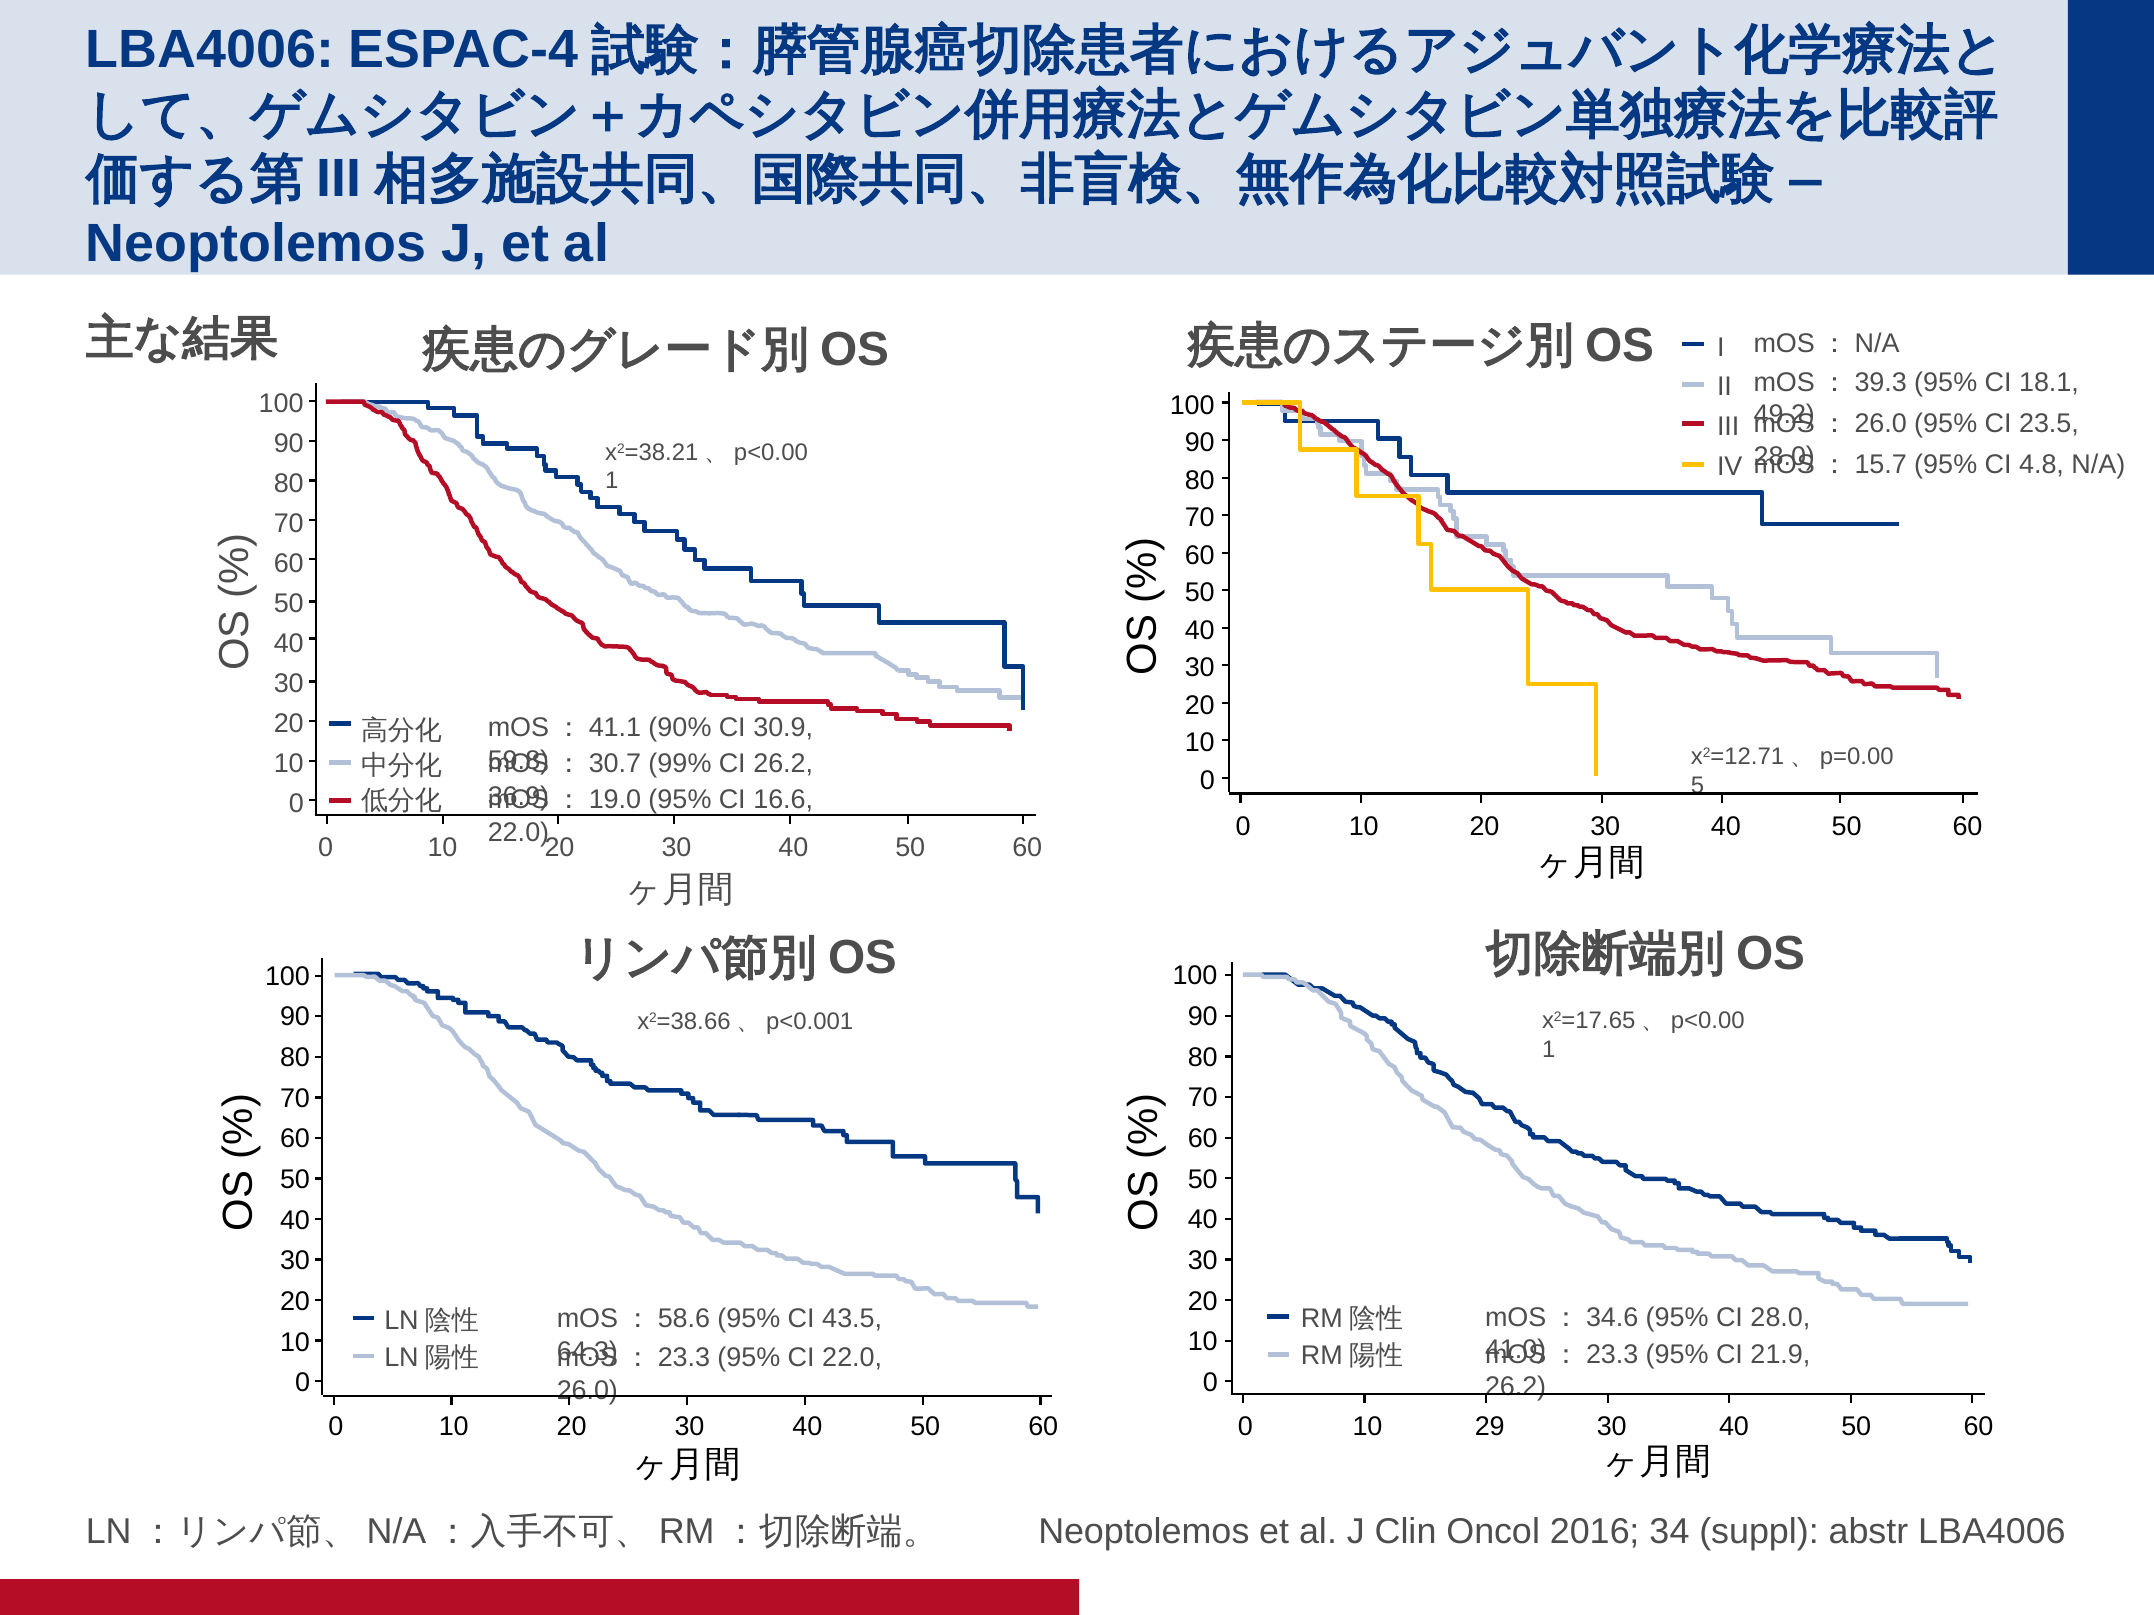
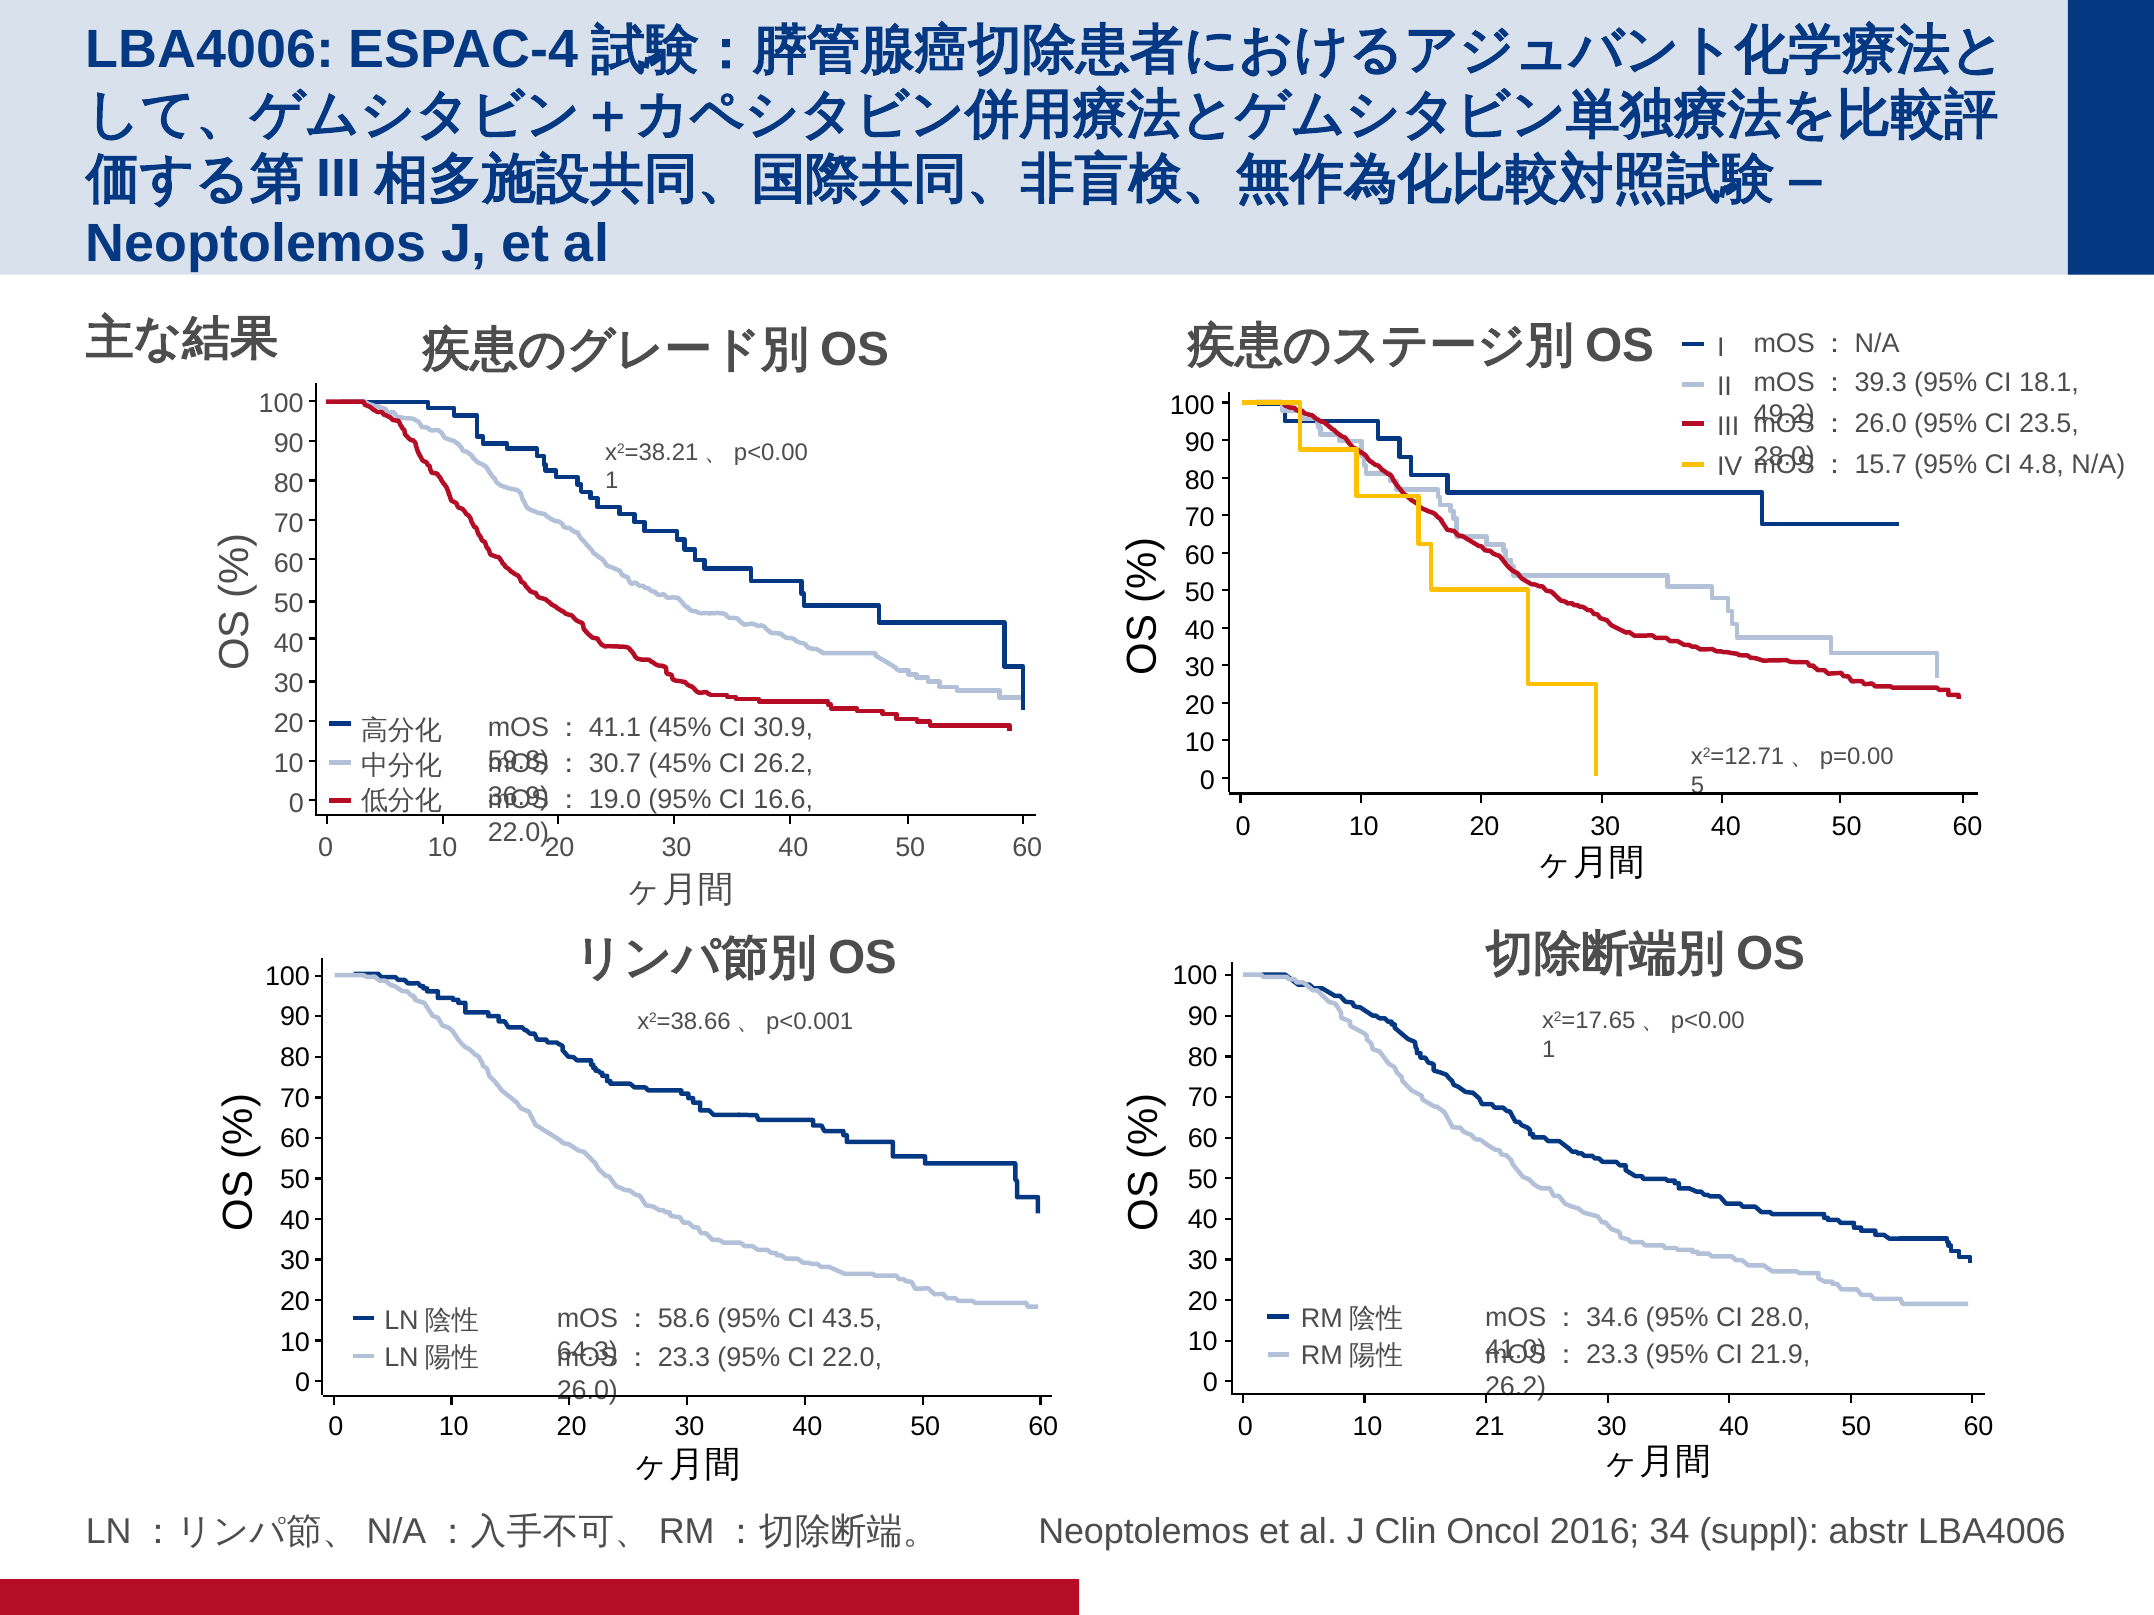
mOS：41.1 90%: 90% -> 45% (680, 728)
99%: 99% -> 45% (680, 764)
29: 29 -> 21 (1490, 1427)
